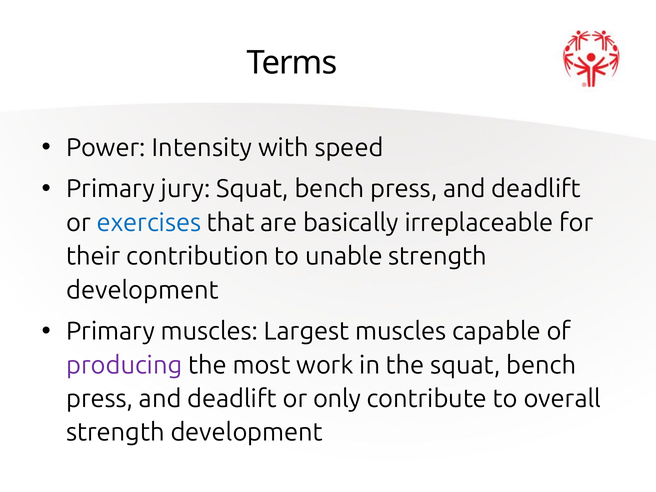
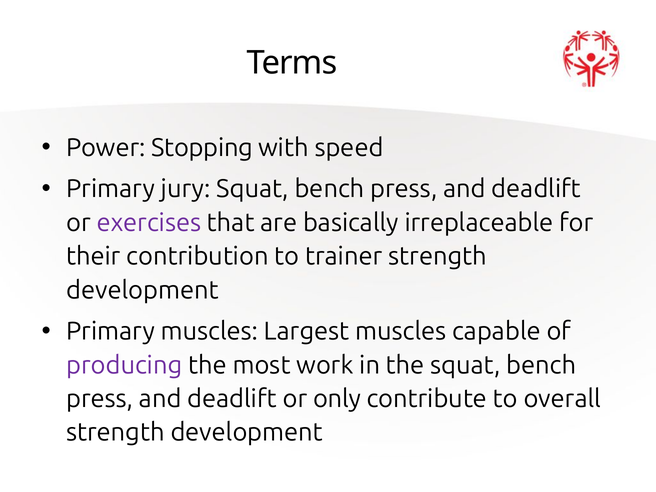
Intensity: Intensity -> Stopping (202, 148)
exercises colour: blue -> purple (149, 223)
unable: unable -> trainer (344, 256)
